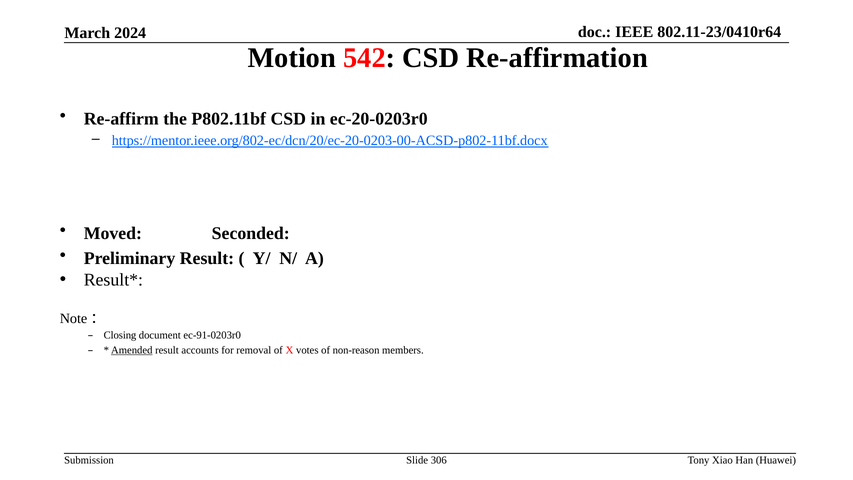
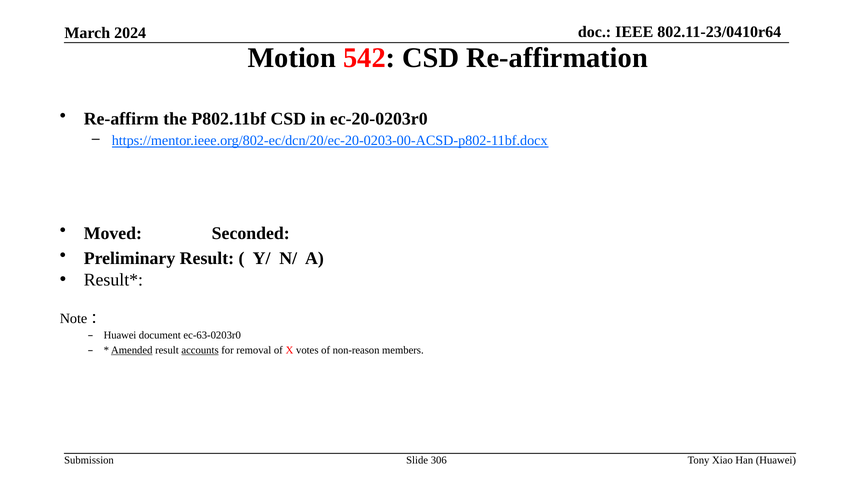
Closing: Closing -> Huawei (120, 335)
ec-91-0203r0: ec-91-0203r0 -> ec-63-0203r0 (212, 335)
accounts underline: none -> present (200, 350)
